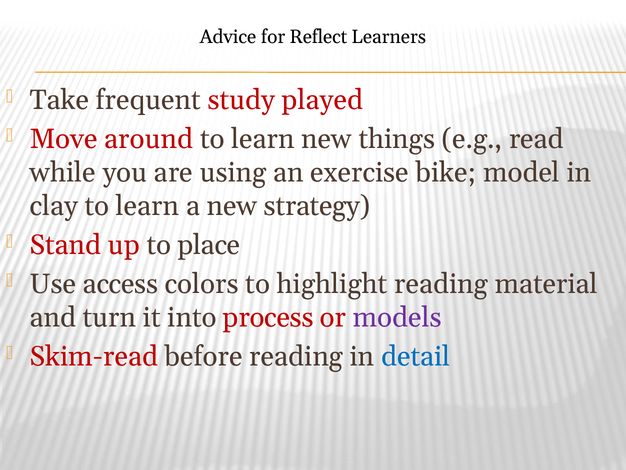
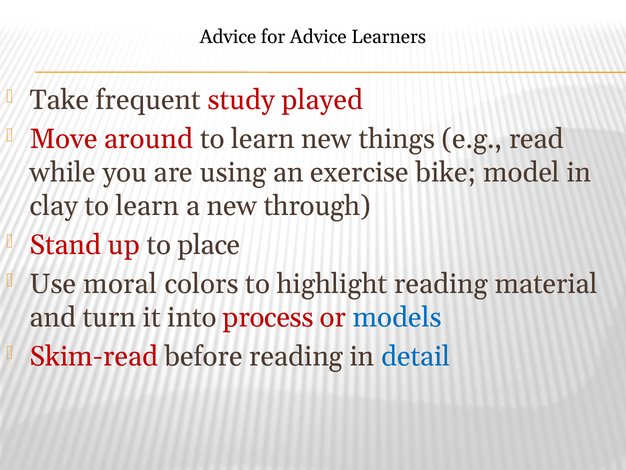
for Reflect: Reflect -> Advice (318, 37)
strategy: strategy -> through (317, 206)
access: access -> moral (120, 284)
models colour: purple -> blue (397, 317)
